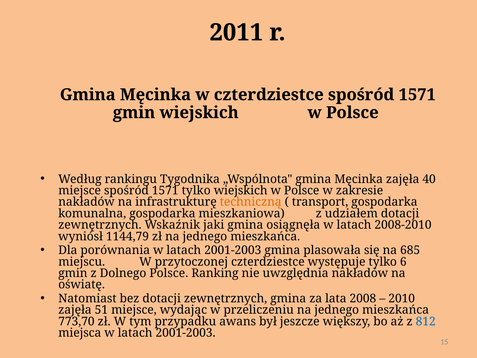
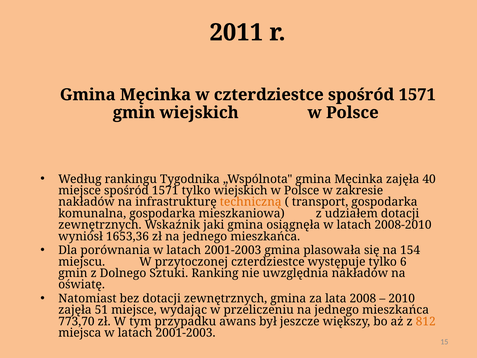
1144,79: 1144,79 -> 1653,36 (127, 236)
685: 685 -> 154 (410, 250)
Dolnego Polsce: Polsce -> Sztuki (169, 273)
812 colour: blue -> orange (426, 321)
